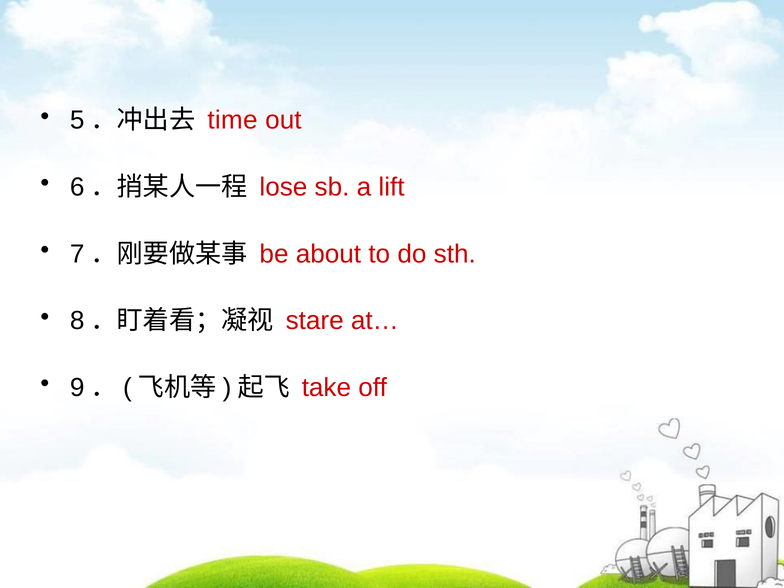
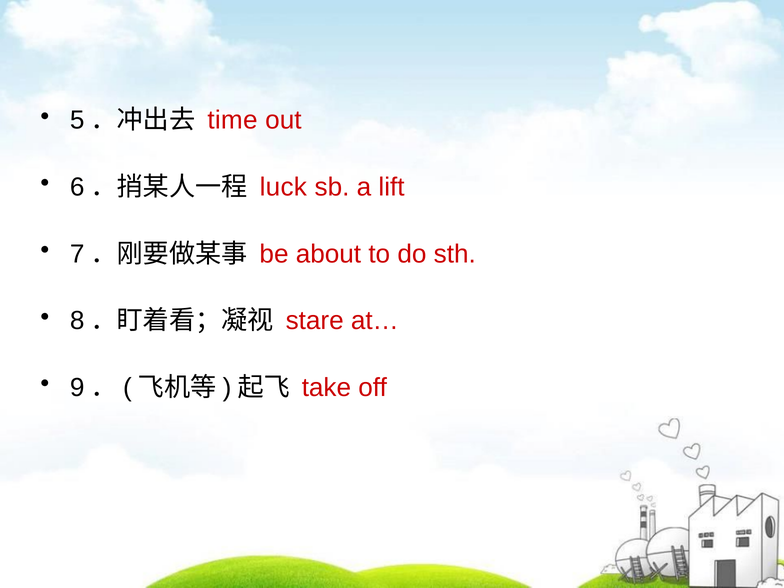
lose: lose -> luck (283, 187)
